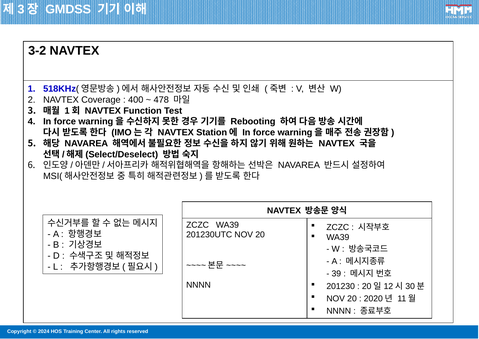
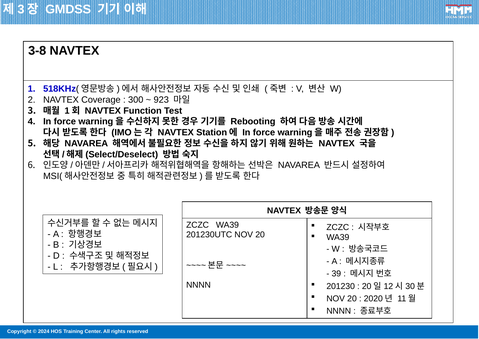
3-2: 3-2 -> 3-8 (37, 51)
400: 400 -> 300 (136, 100)
478: 478 -> 923 (161, 100)
